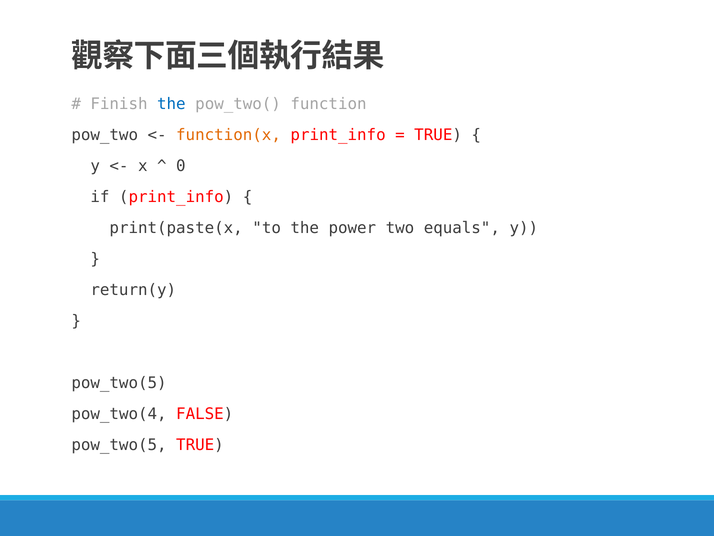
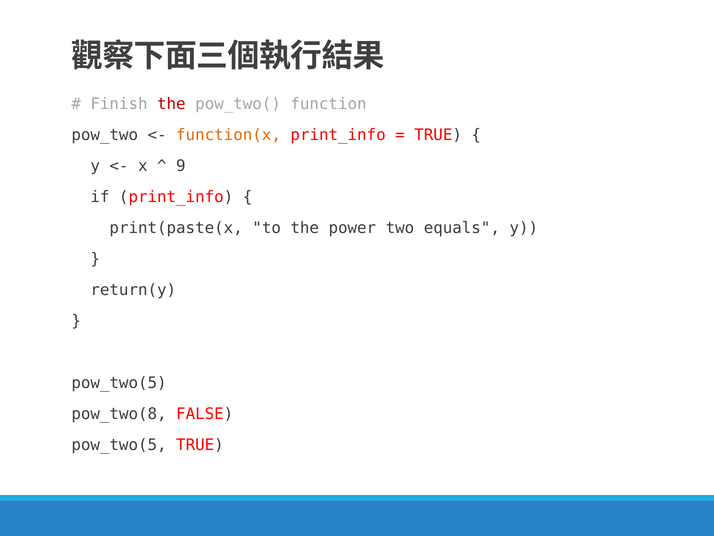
the colour: blue -> red (171, 104)
0: 0 -> 9 (181, 166)
pow_two(4: pow_two(4 -> pow_two(8 (119, 414)
